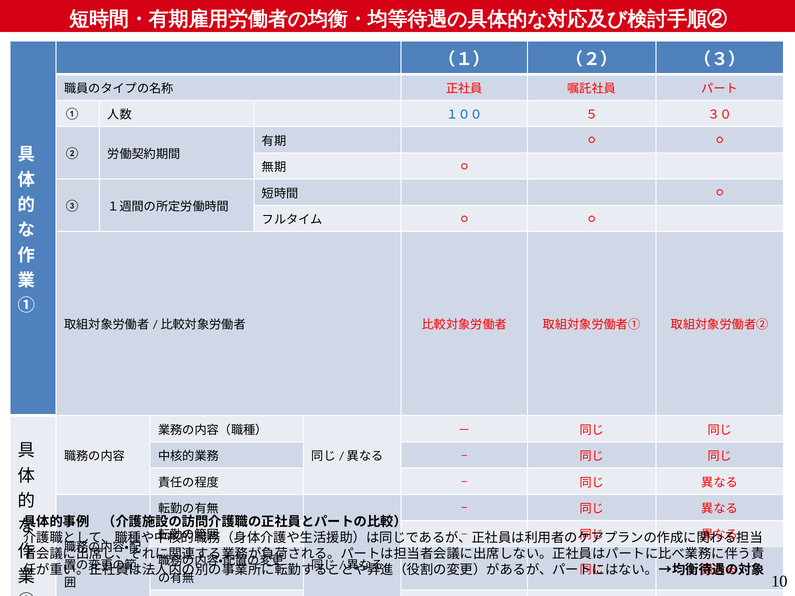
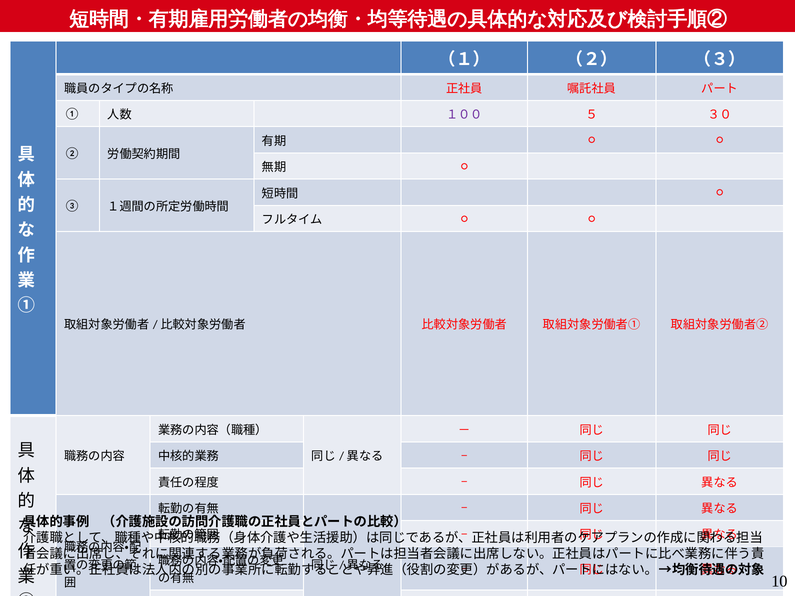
１００ colour: blue -> purple (464, 115)
